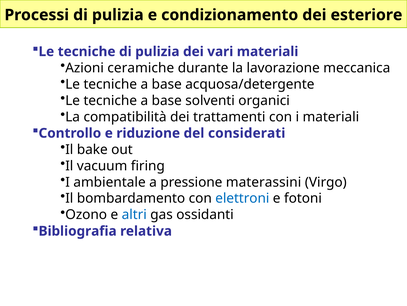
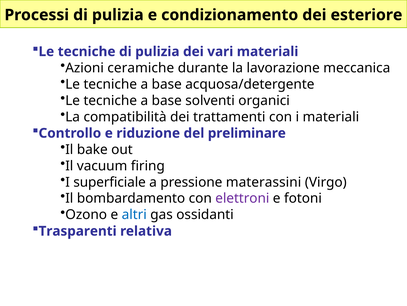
considerati: considerati -> preliminare (247, 133)
ambientale: ambientale -> superficiale (110, 182)
elettroni colour: blue -> purple (242, 198)
Bibliografia: Bibliografia -> Trasparenti (78, 231)
